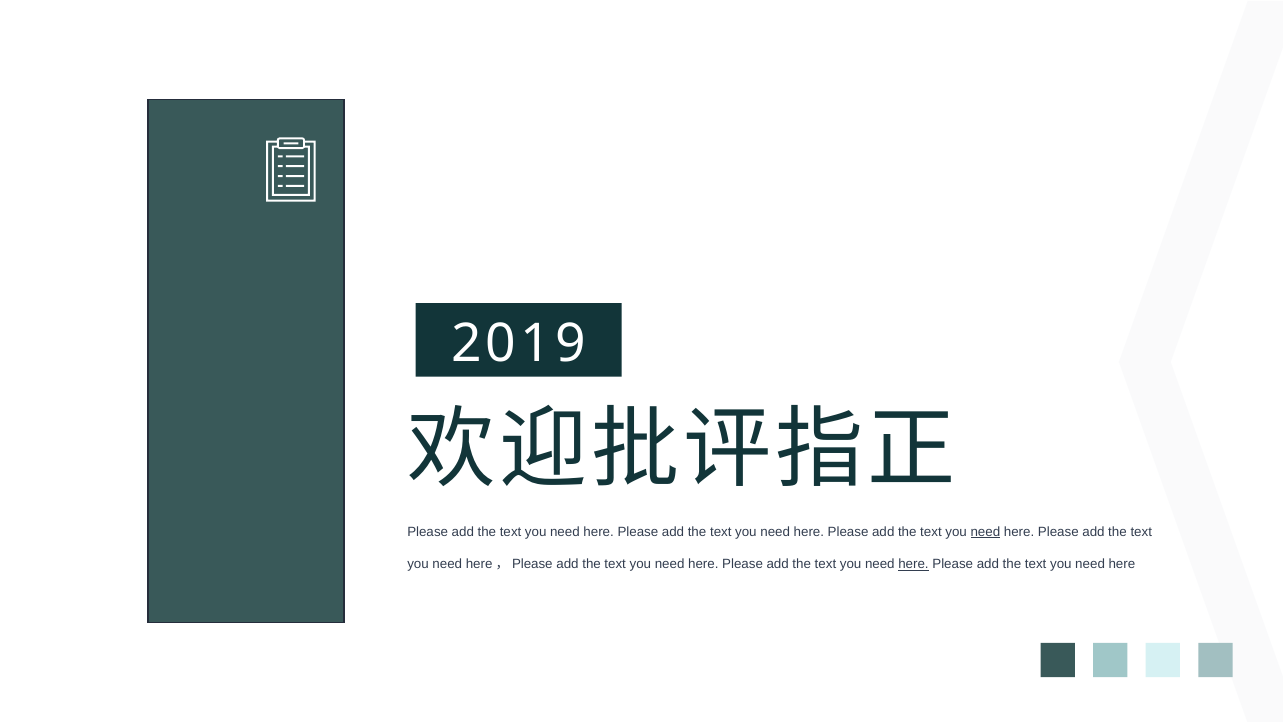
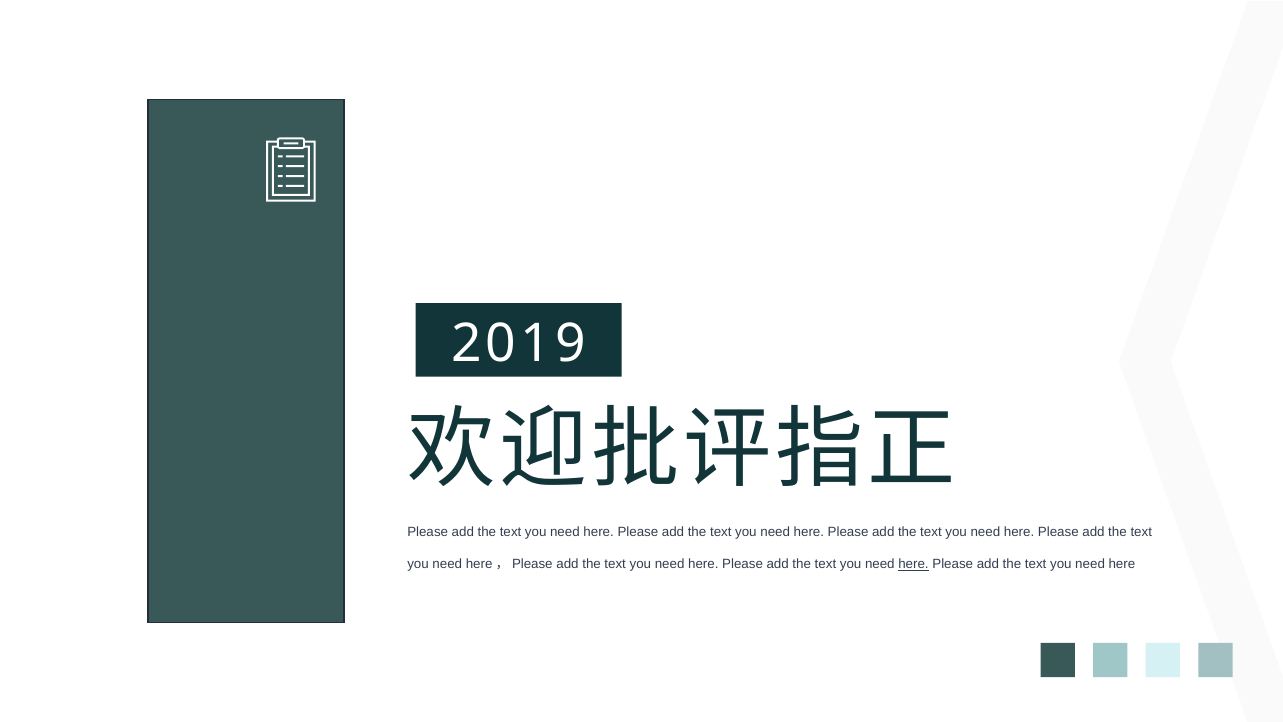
need underline: present -> none (985, 532)
